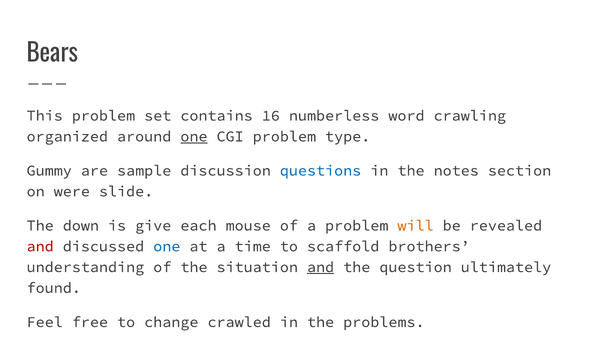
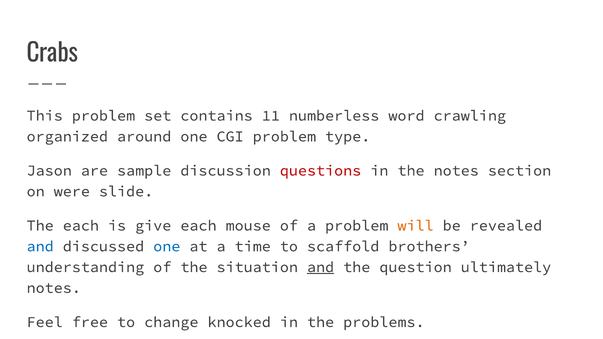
Bears: Bears -> Crabs (52, 54)
16: 16 -> 11 (271, 116)
one underline: present -> none (194, 136)
Gummy: Gummy -> Jason (49, 171)
questions colour: blue -> red (321, 171)
The down: down -> each (81, 226)
and colour: red -> blue (40, 246)
found: found -> notes (54, 288)
crawled: crawled -> knocked (239, 322)
